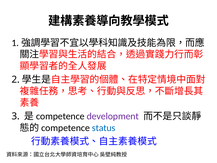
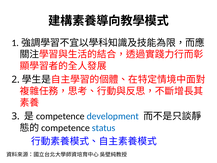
development colour: purple -> blue (113, 116)
